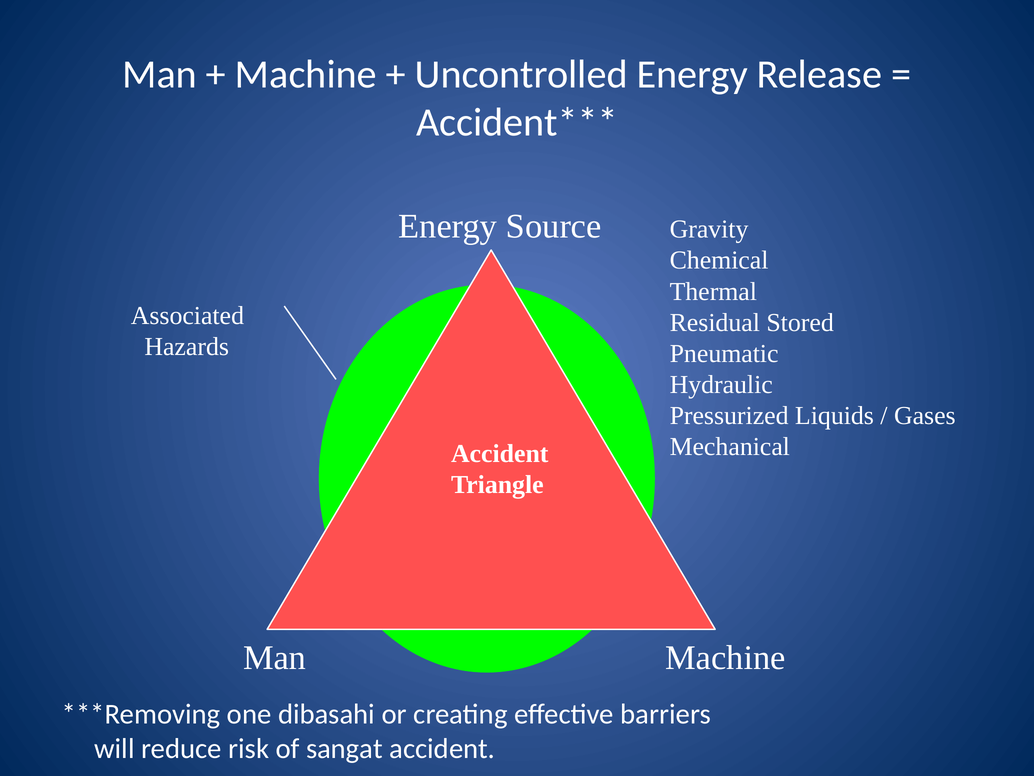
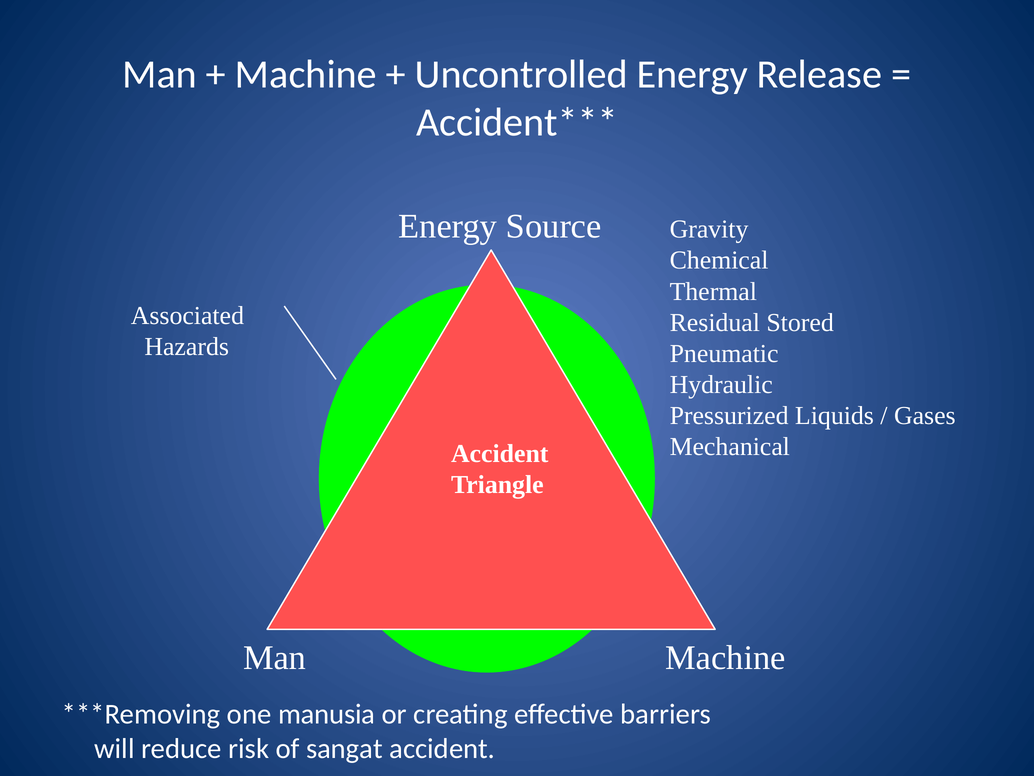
dibasahi: dibasahi -> manusia (327, 714)
